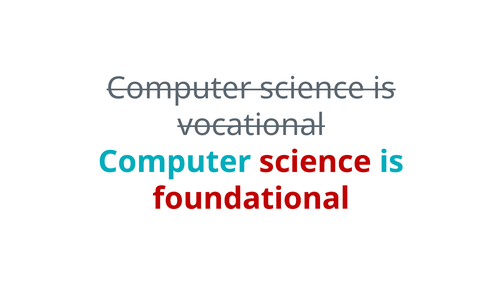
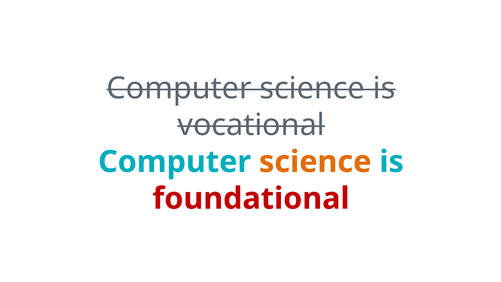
science colour: red -> orange (315, 162)
